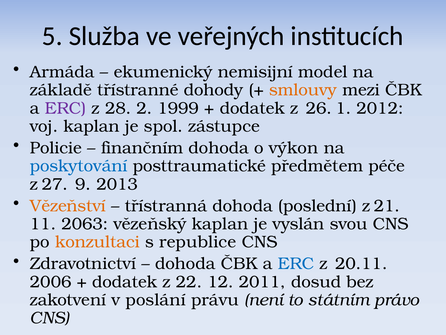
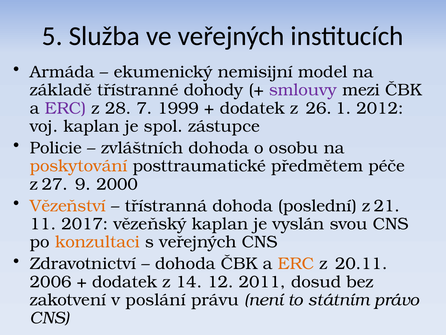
smlouvy colour: orange -> purple (303, 90)
2: 2 -> 7 (144, 108)
finančním: finančním -> zvláštních (142, 148)
výkon: výkon -> osobu (294, 148)
poskytování colour: blue -> orange (79, 166)
2013: 2013 -> 2000 (117, 184)
2063: 2063 -> 2017 (85, 224)
s republice: republice -> veřejných (198, 242)
ERC colour: blue -> orange (296, 263)
22: 22 -> 14 (189, 281)
